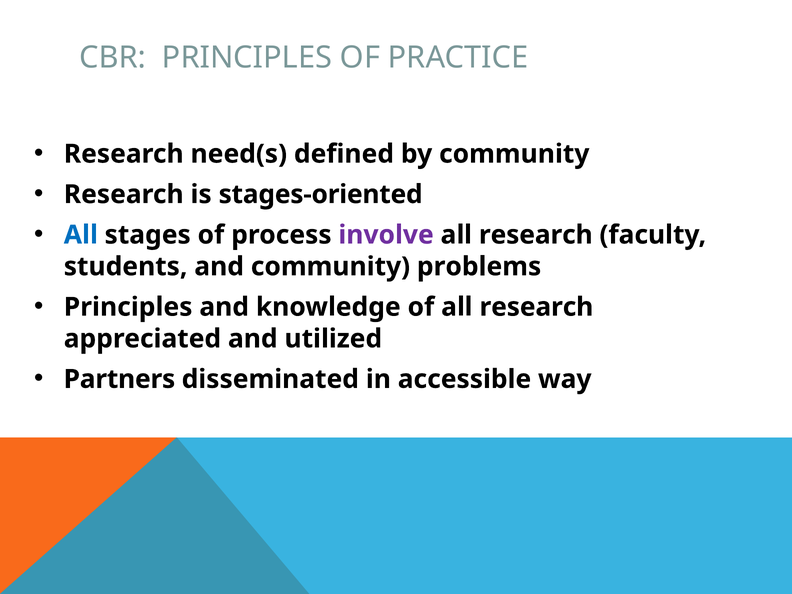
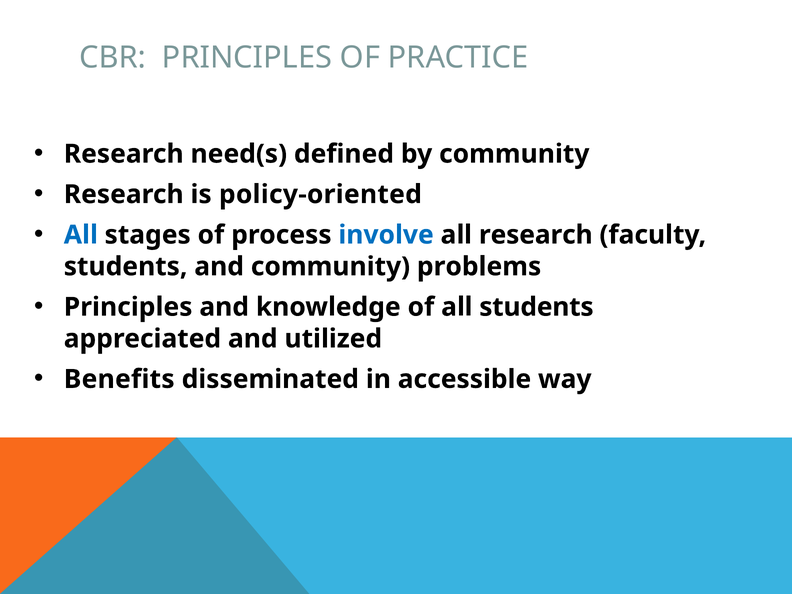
stages-oriented: stages-oriented -> policy-oriented (320, 194)
involve colour: purple -> blue (386, 235)
of all research: research -> students (536, 307)
Partners: Partners -> Benefits (119, 379)
